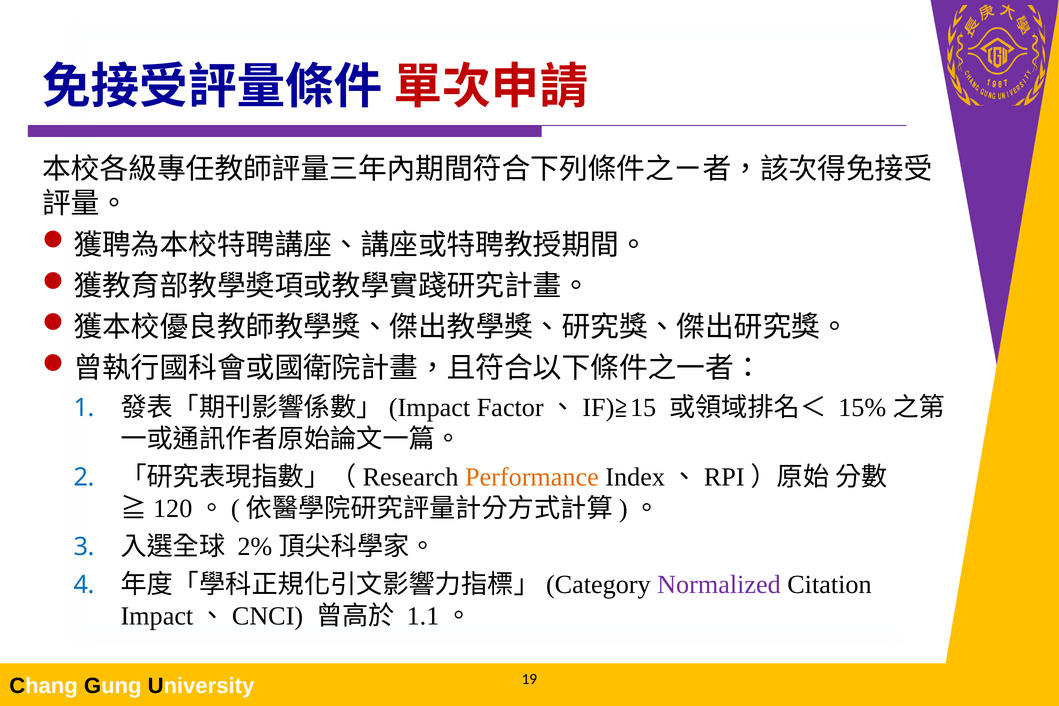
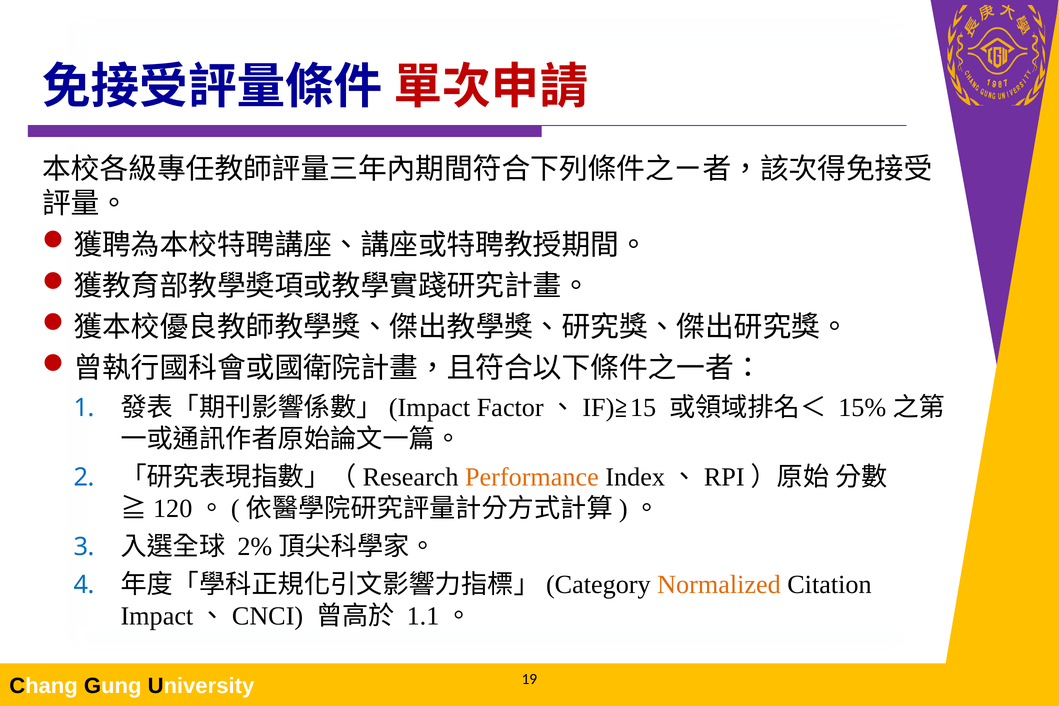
Normalized colour: purple -> orange (719, 585)
